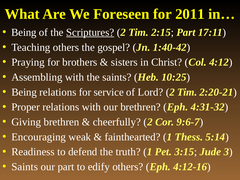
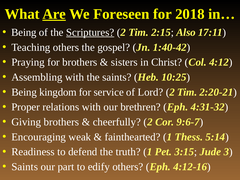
Are underline: none -> present (54, 14)
2011: 2011 -> 2018 (190, 14)
2:15 Part: Part -> Also (186, 32)
Being relations: relations -> kingdom (58, 92)
Giving brethren: brethren -> brothers (61, 122)
